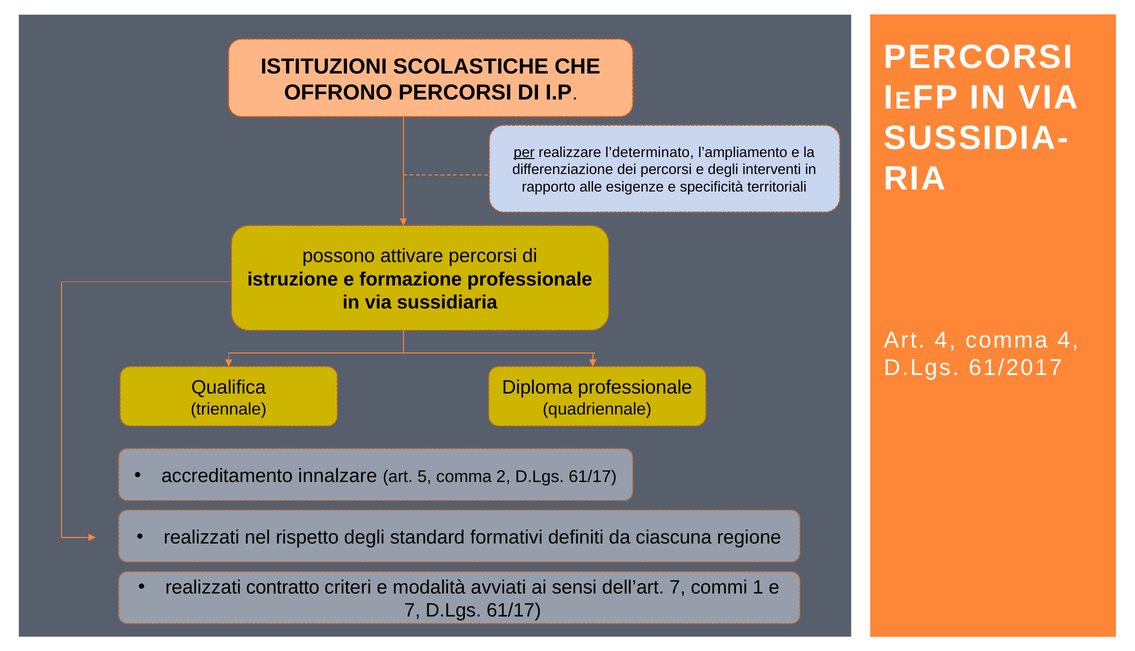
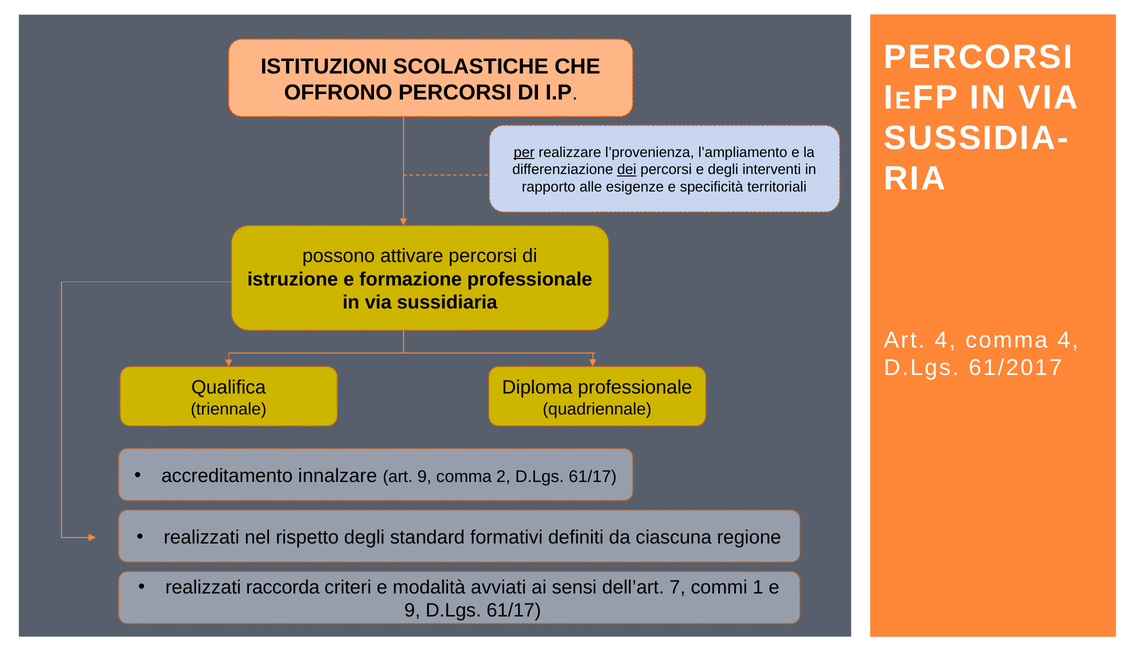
l’determinato: l’determinato -> l’provenienza (650, 152)
dei underline: none -> present (627, 170)
art 5: 5 -> 9 (424, 477)
contratto: contratto -> raccorda (283, 588)
7: 7 -> 9 (412, 611)
